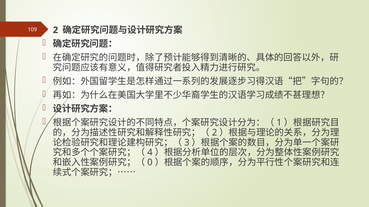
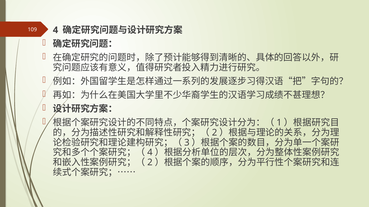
2: 2 -> 4 (55, 30)
0: 0 -> 2 (150, 163)
